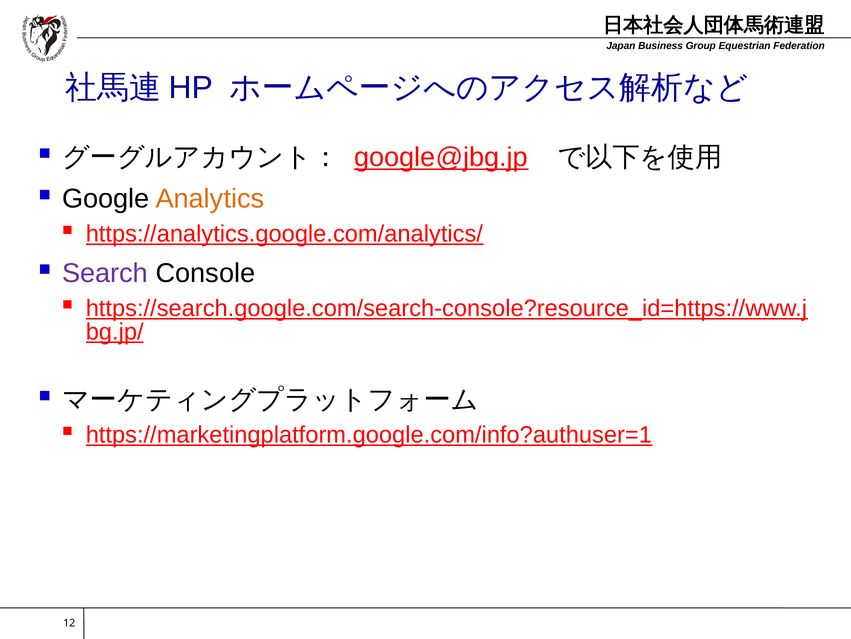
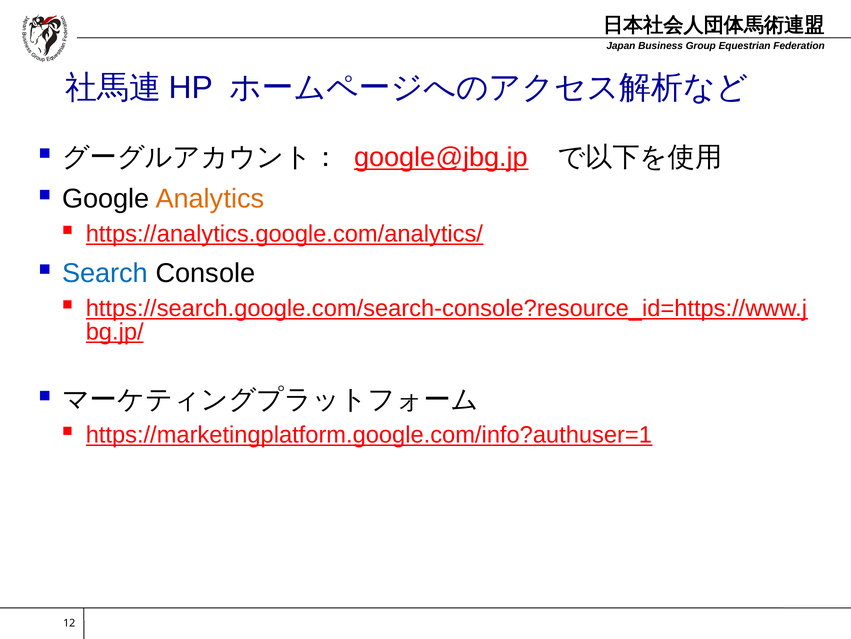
Search colour: purple -> blue (105, 273)
